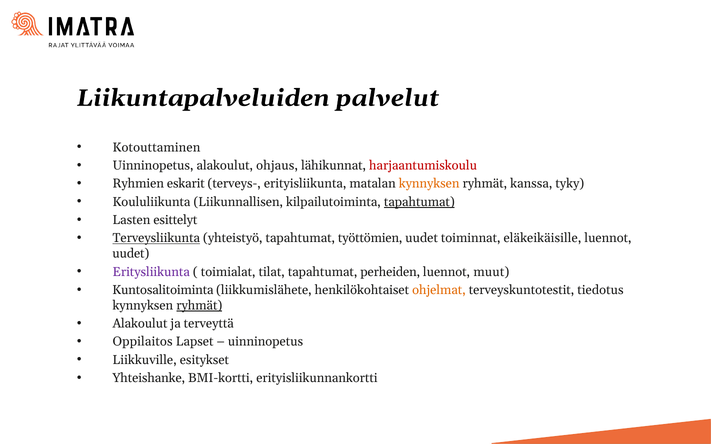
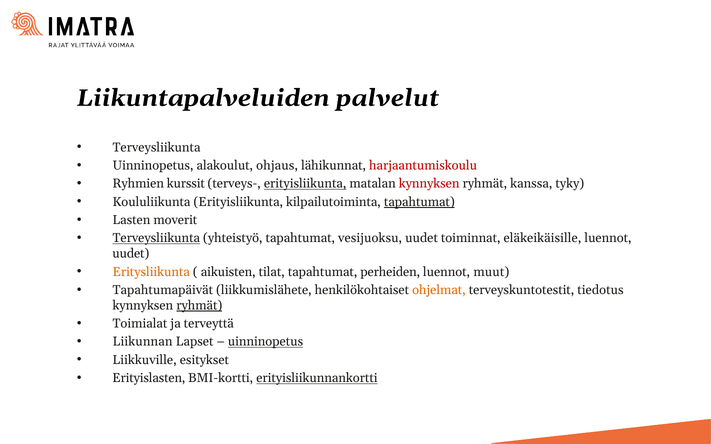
Kotouttaminen: Kotouttaminen -> Terveysliikunta (157, 147)
eskarit: eskarit -> kurssit (186, 184)
erityisliikunta underline: none -> present (305, 184)
kynnyksen colour: orange -> red (429, 184)
Koululiikunta Liikunnallisen: Liikunnallisen -> Erityisliikunta (238, 202)
esittelyt: esittelyt -> moverit (175, 220)
työttömien: työttömien -> vesijuoksu (370, 238)
Eritysliikunta colour: purple -> orange (151, 272)
toimialat: toimialat -> aikuisten (228, 272)
Kuntosalitoiminta: Kuntosalitoiminta -> Tapahtumapäivät (163, 290)
Alakoulut: Alakoulut -> Toimialat (140, 324)
Oppilaitos: Oppilaitos -> Liikunnan (143, 342)
uinninopetus underline: none -> present (265, 342)
Yhteishanke: Yhteishanke -> Erityislasten (149, 378)
erityisliikunnankortti underline: none -> present (317, 378)
